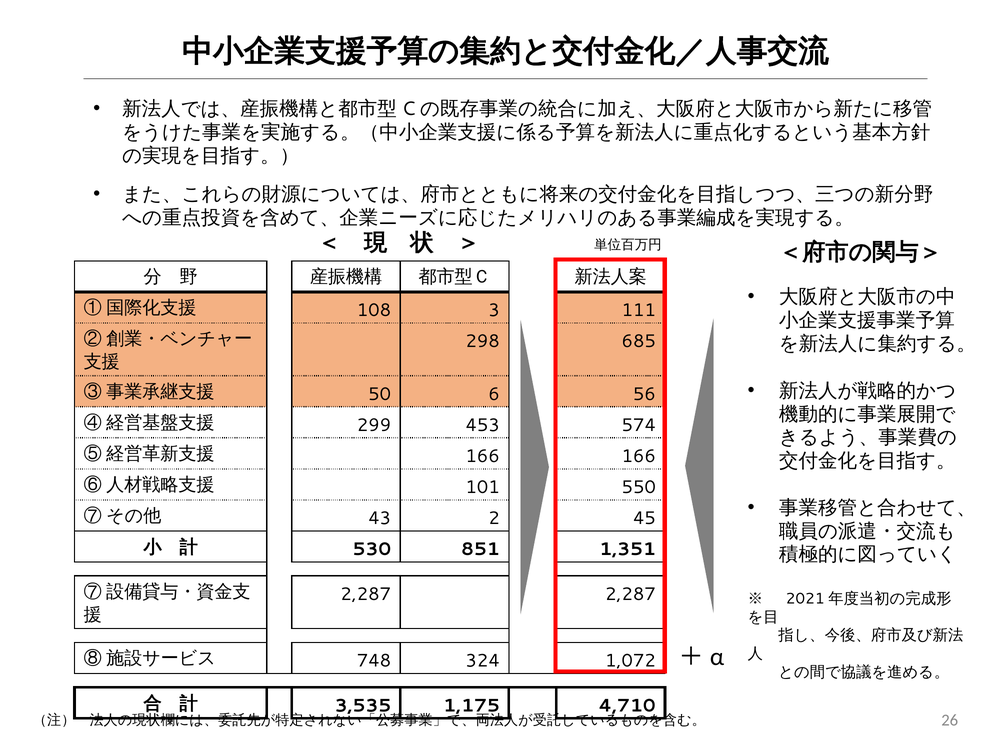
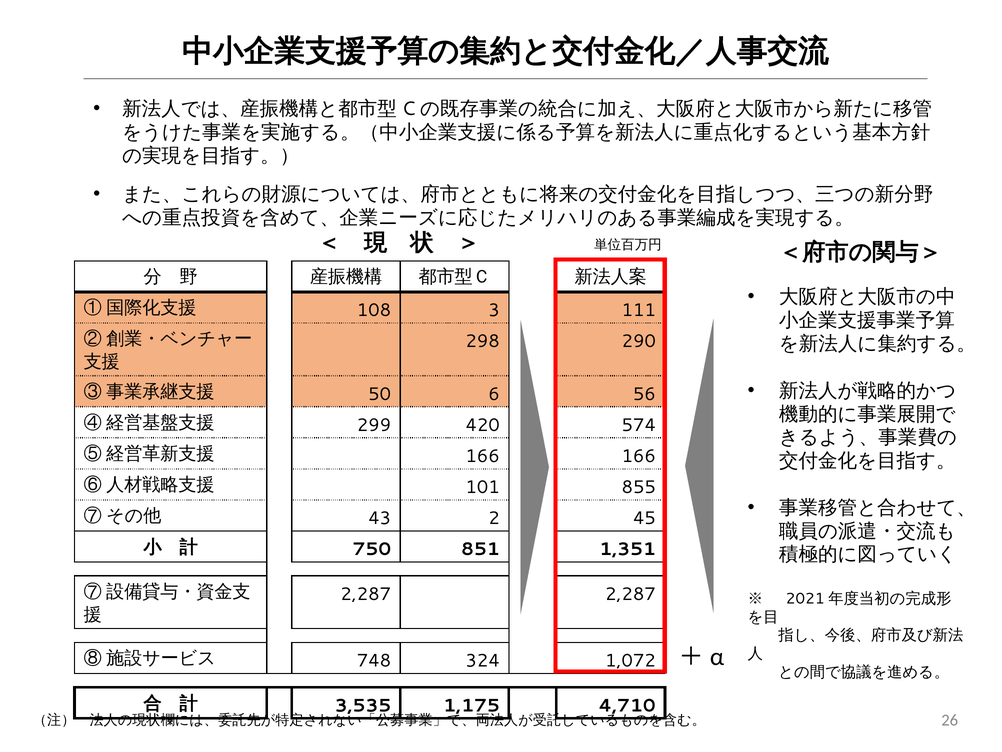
685: 685 -> 290 (639, 341)
453: 453 -> 420 (483, 425)
550: 550 -> 855 (639, 487)
530: 530 -> 750 (372, 549)
